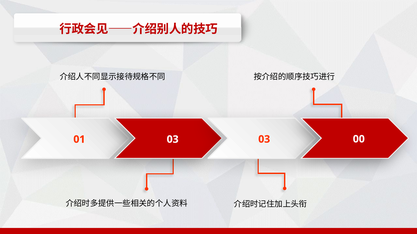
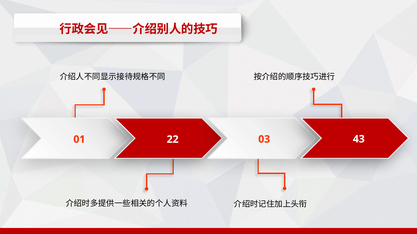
01 03: 03 -> 22 (173, 140)
00: 00 -> 43 (359, 139)
